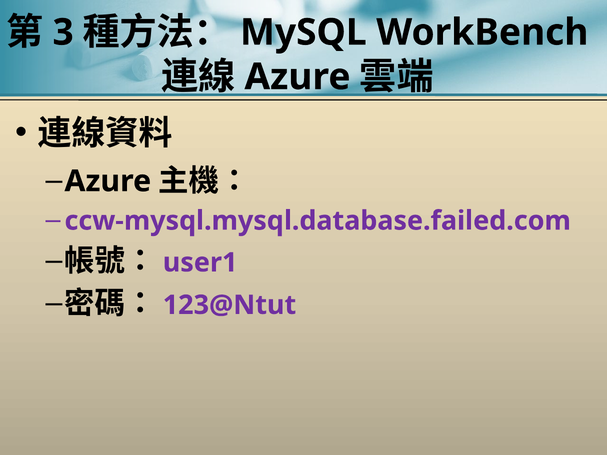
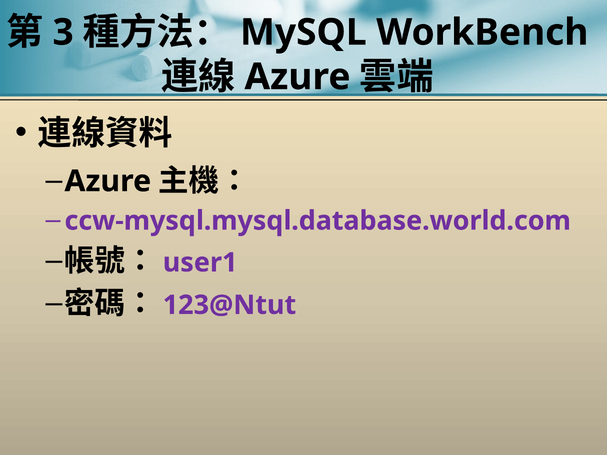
ccw-mysql.mysql.database.failed.com: ccw-mysql.mysql.database.failed.com -> ccw-mysql.mysql.database.world.com (318, 221)
